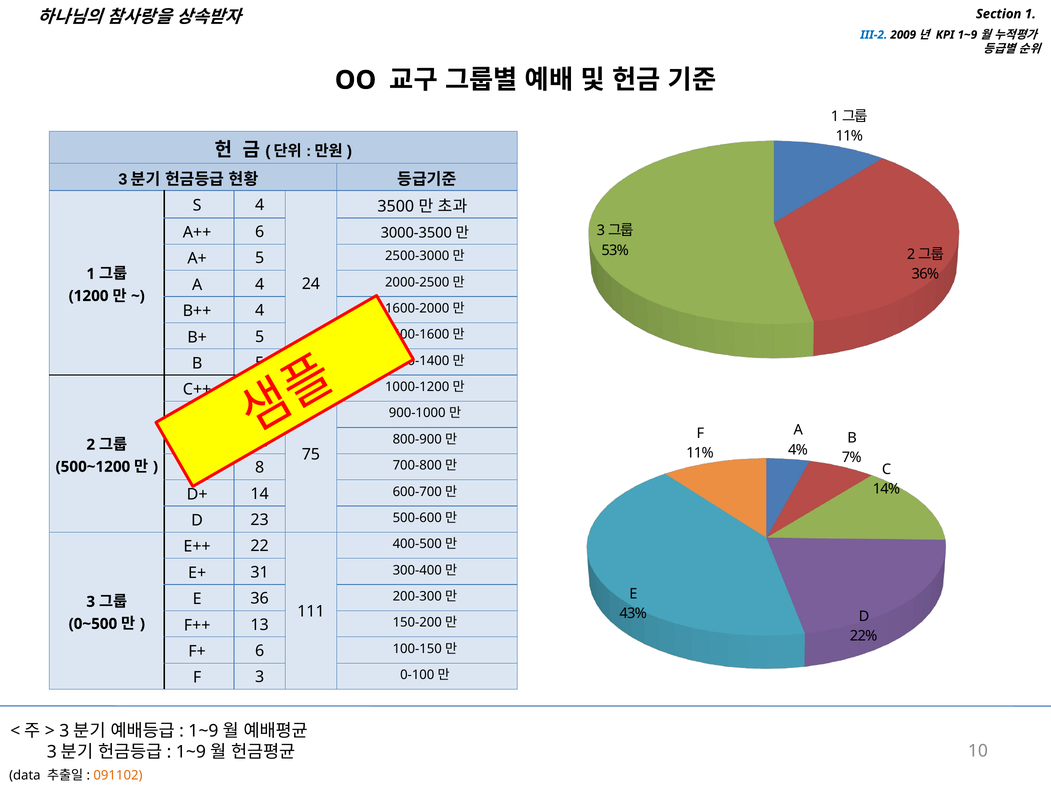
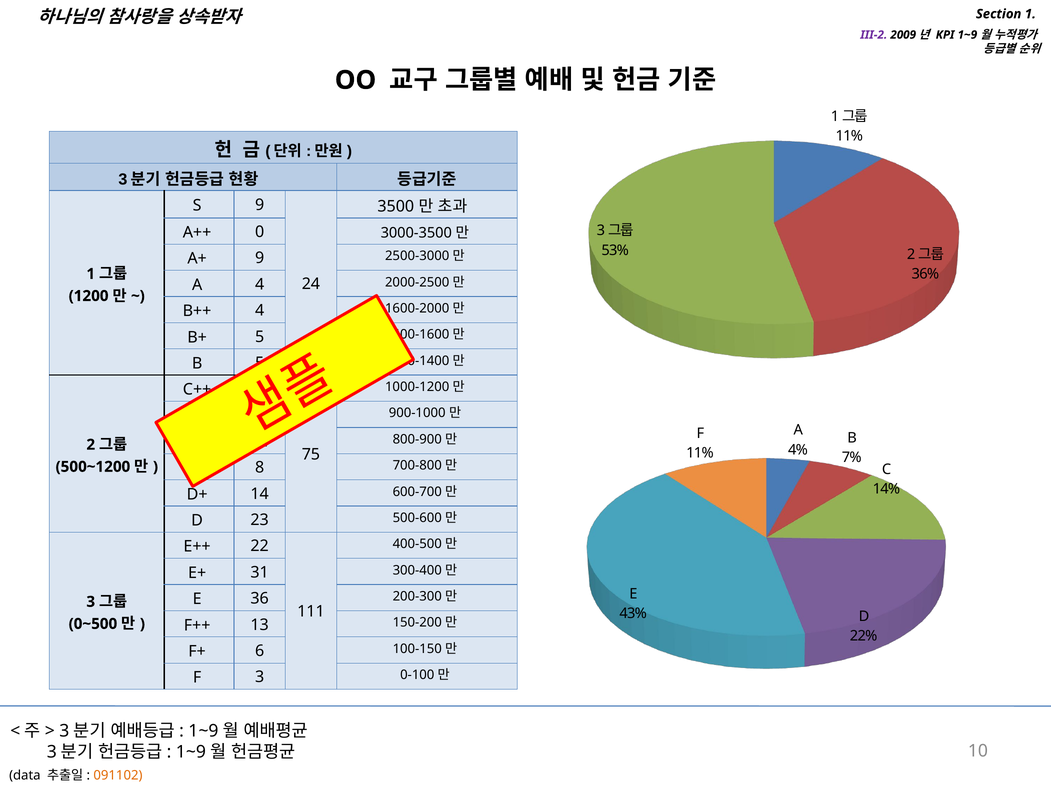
III-2 colour: blue -> purple (874, 35)
S 4: 4 -> 9 (260, 205)
A++ 6: 6 -> 0 (260, 232)
A+ 5: 5 -> 9 (260, 258)
